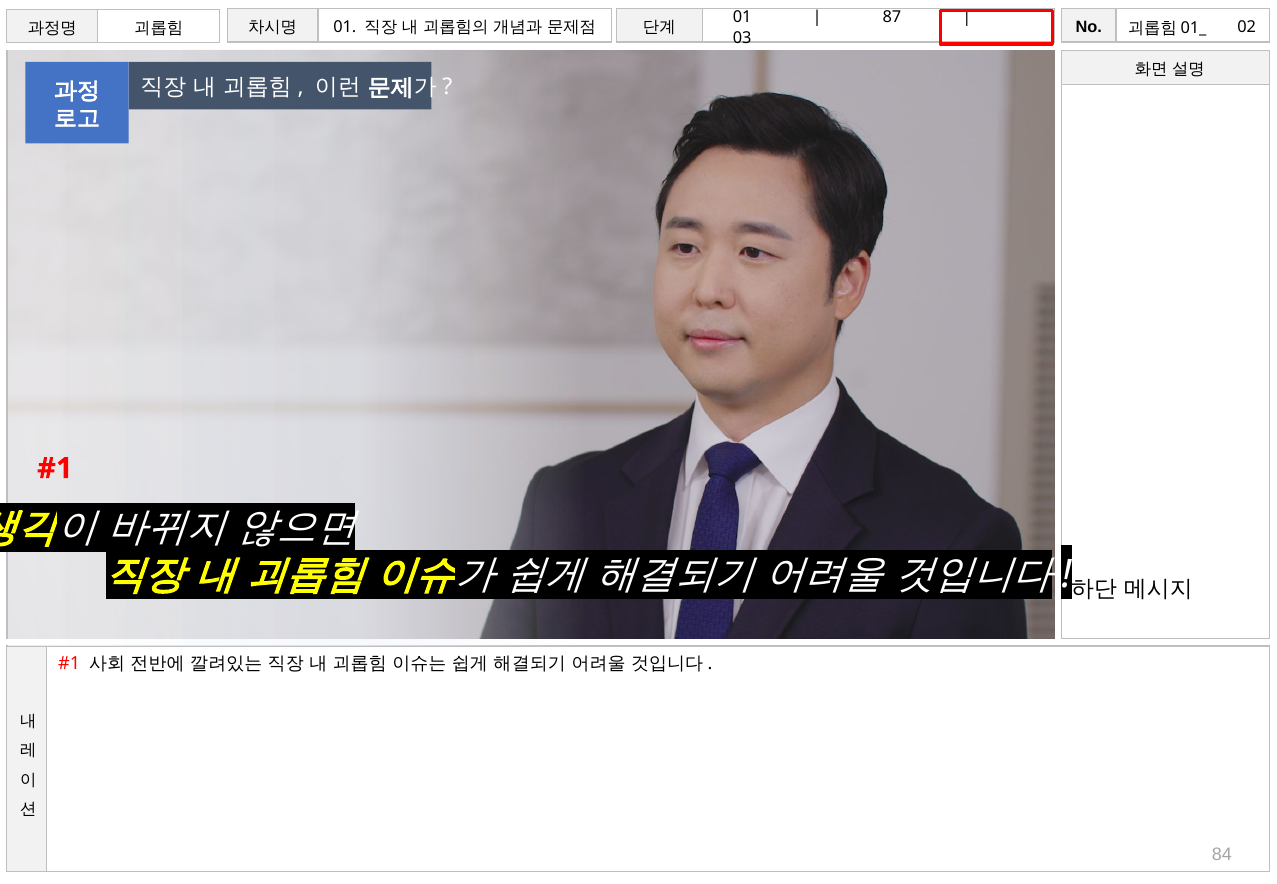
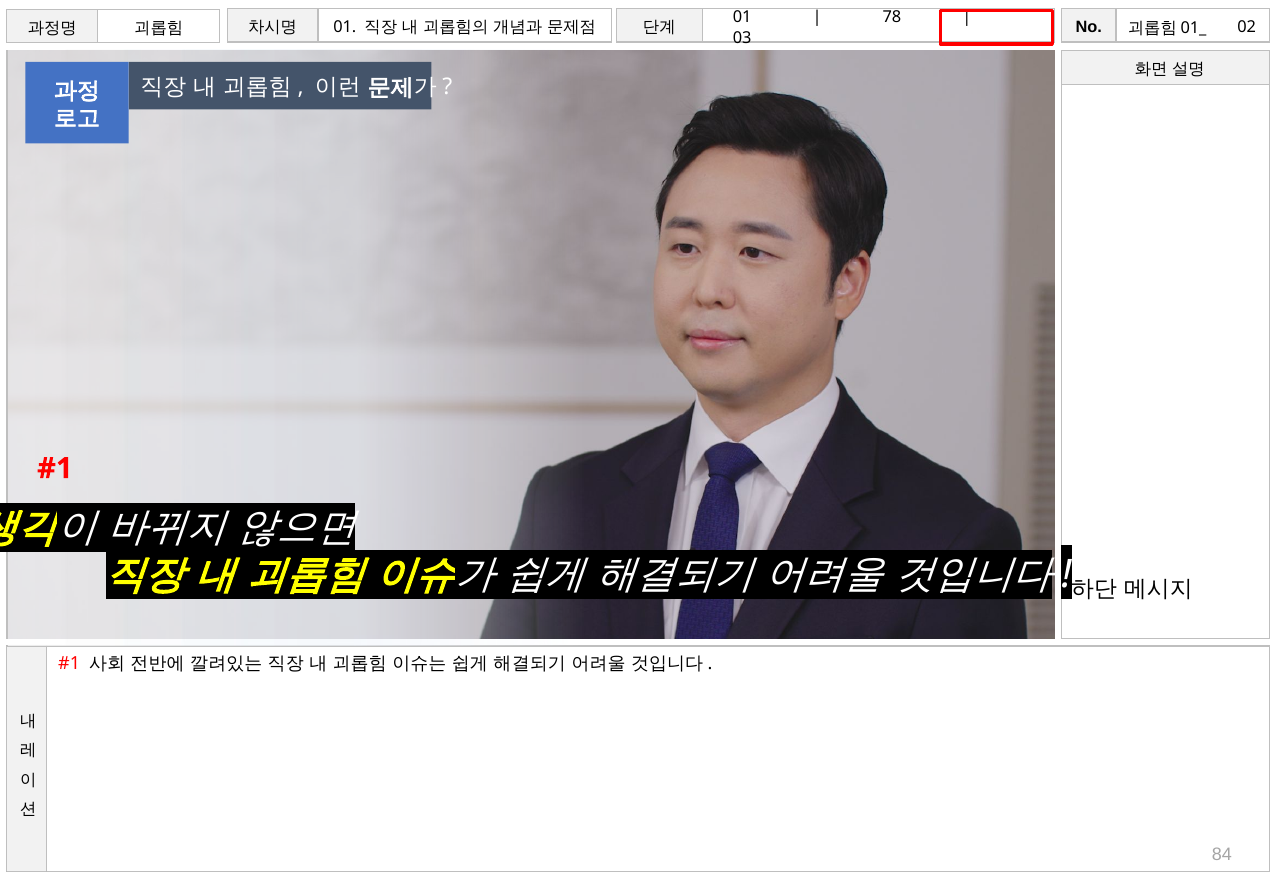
87: 87 -> 78 (892, 17)
